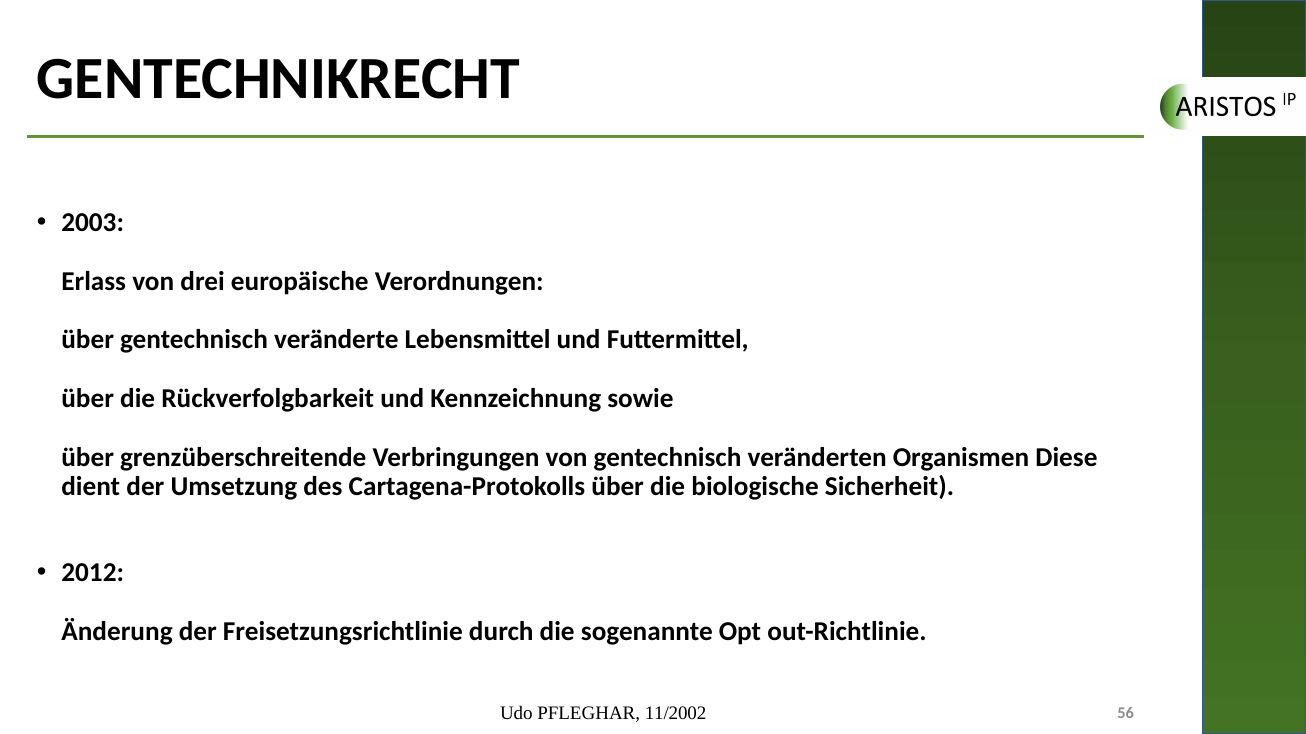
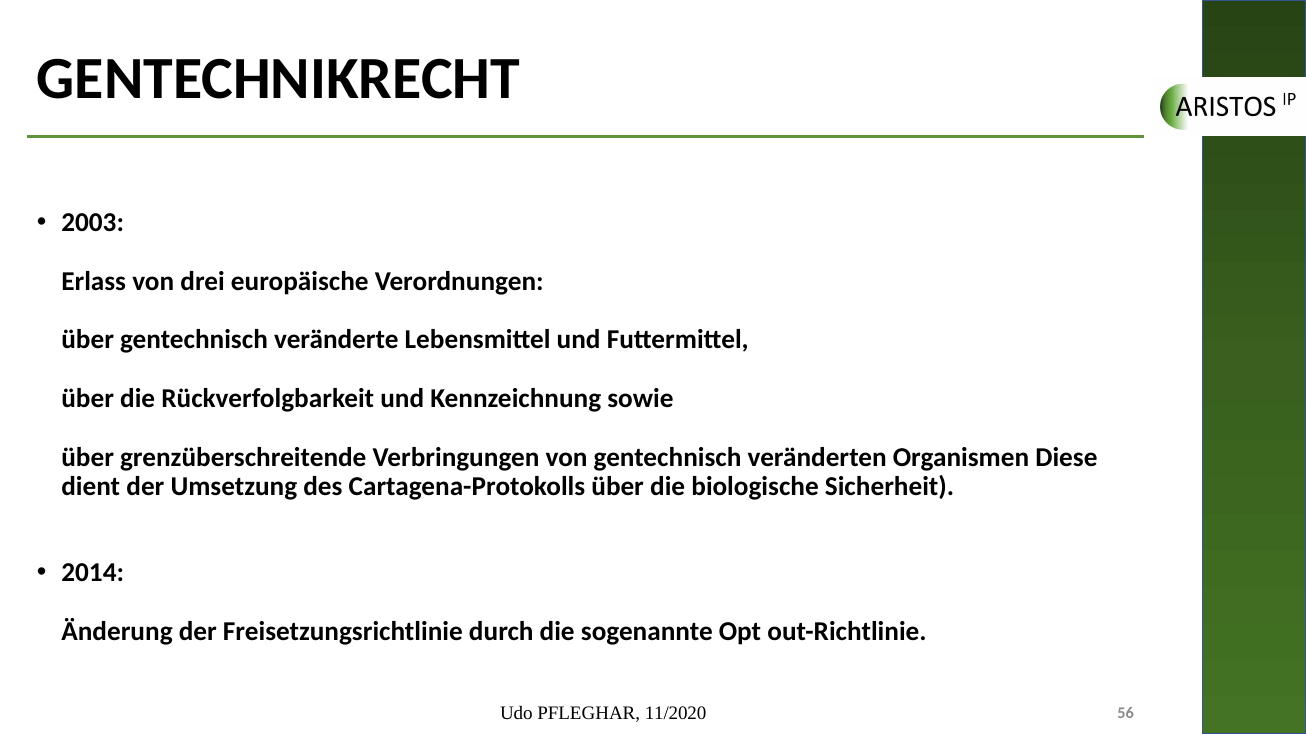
2012: 2012 -> 2014 (93, 573)
11/2002: 11/2002 -> 11/2020 (676, 714)
